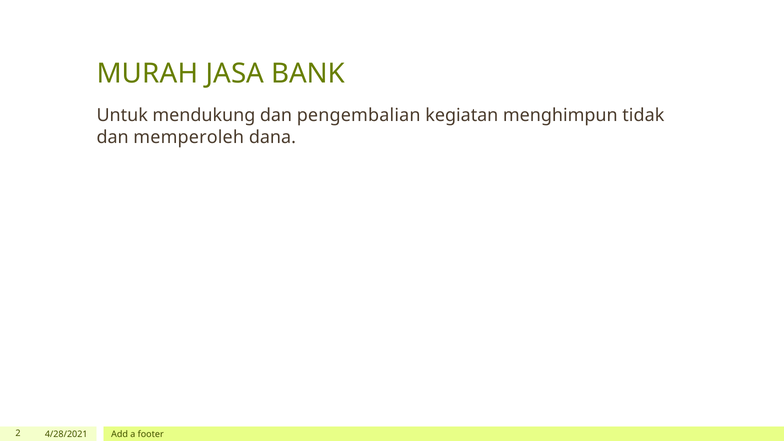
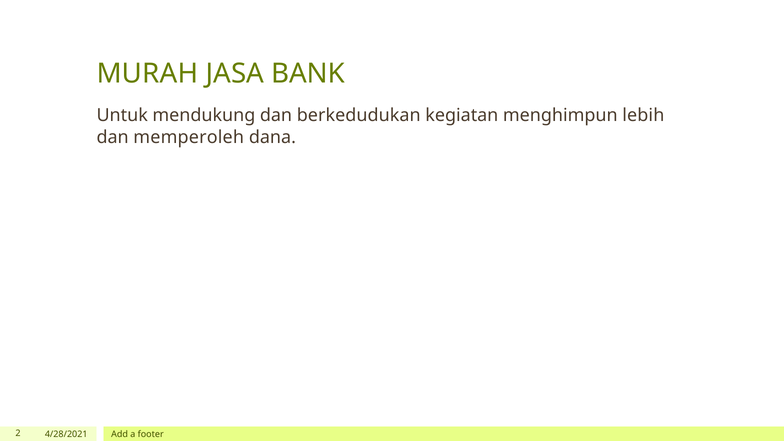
pengembalian: pengembalian -> berkedudukan (359, 115)
tidak: tidak -> lebih (643, 115)
